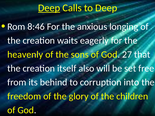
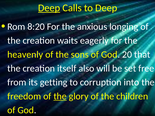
8:46: 8:46 -> 8:20 (36, 27)
27: 27 -> 20 (127, 55)
behind: behind -> getting (54, 82)
the underline: none -> present (60, 96)
